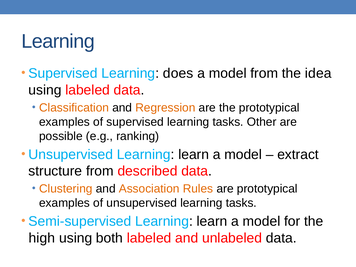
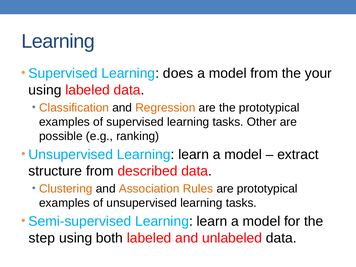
idea: idea -> your (318, 73)
high: high -> step (42, 238)
